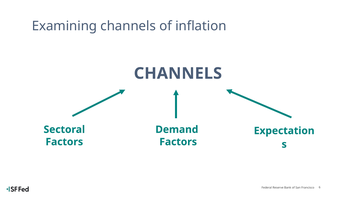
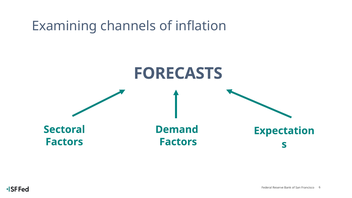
CHANNELS: CHANNELS -> FORECASTS (178, 73)
